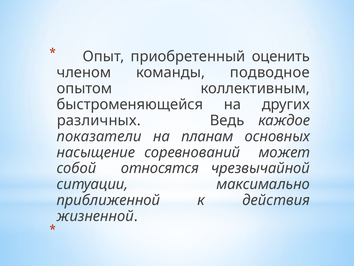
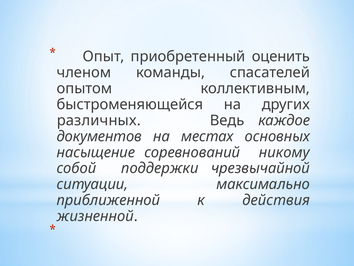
подводное: подводное -> спасателей (270, 72)
показатели: показатели -> документов (99, 136)
планам: планам -> местах (207, 136)
может: может -> никому (284, 152)
относятся: относятся -> поддержки (160, 168)
